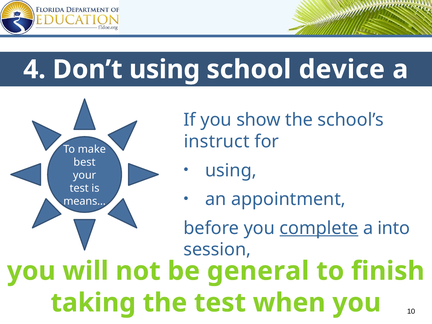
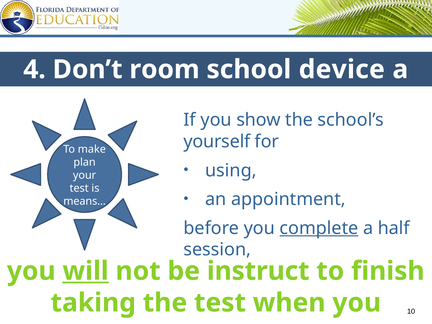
Don’t using: using -> room (165, 69)
instruct: instruct -> yourself (217, 142)
best: best -> plan (85, 162)
into: into -> half (394, 228)
will underline: none -> present (86, 271)
general: general -> instruct (258, 271)
